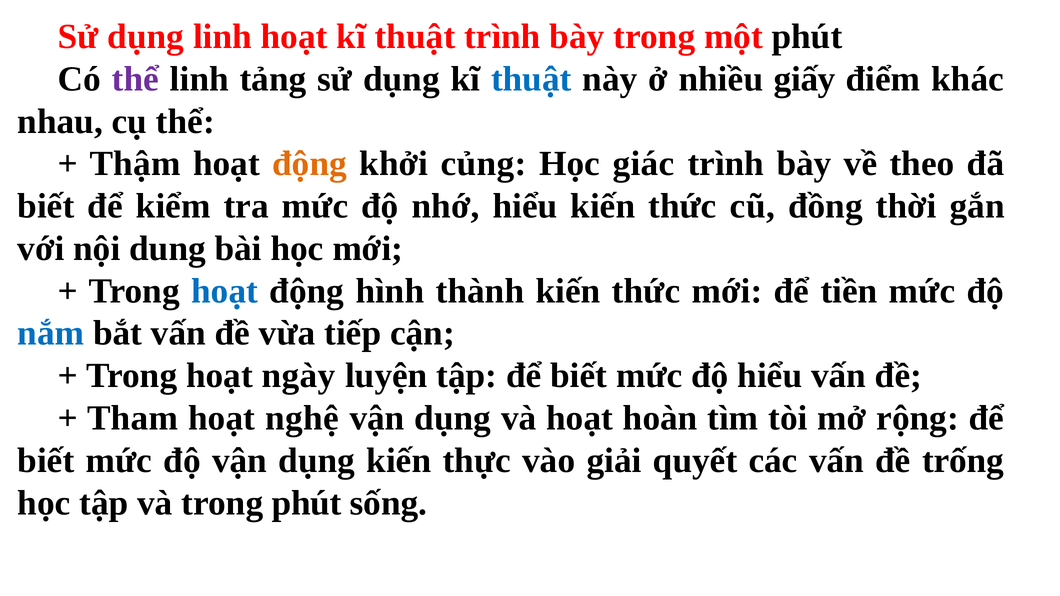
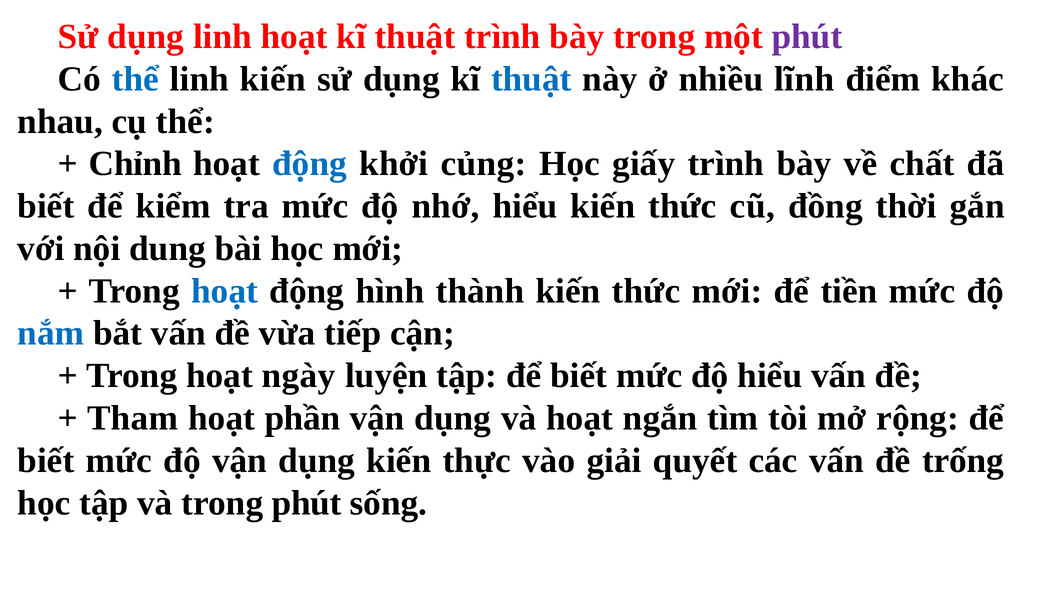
phút colour: black -> purple (807, 37)
thể colour: purple -> blue (135, 79)
linh tảng: tảng -> kiến (273, 79)
giấy: giấy -> lĩnh (804, 79)
Thậm: Thậm -> Chỉnh (135, 164)
động colour: orange -> blue (310, 164)
giác: giác -> giấy (644, 164)
theo: theo -> chất (922, 164)
nghệ: nghệ -> phần (302, 418)
hoàn: hoàn -> ngắn (660, 418)
